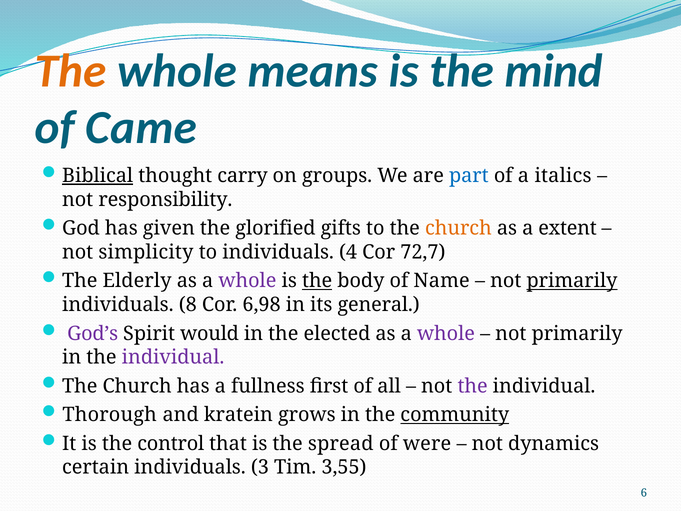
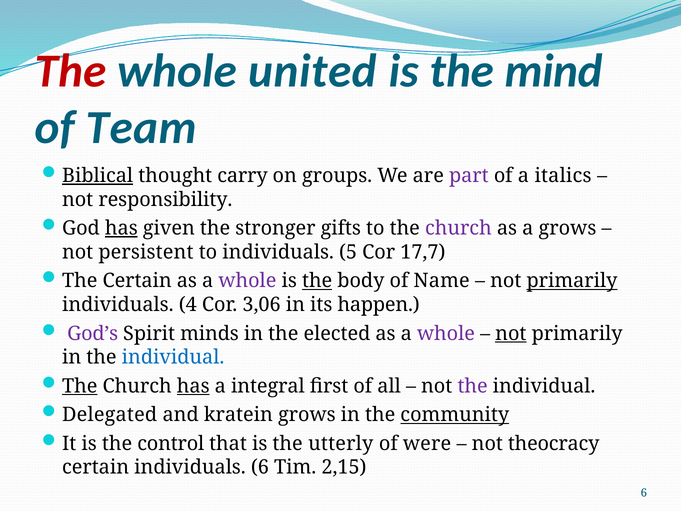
The colour: orange -> red (71, 71)
means: means -> united (313, 71)
Came: Came -> Team (141, 128)
part colour: blue -> purple (469, 176)
has underline: none -> present (121, 228)
glorified: glorified -> stronger (275, 228)
church colour: orange -> purple (458, 228)
a extent: extent -> grows (567, 228)
simplicity: simplicity -> persistent (146, 252)
4: 4 -> 5 (348, 252)
72,7: 72,7 -> 17,7 (423, 252)
The Elderly: Elderly -> Certain (137, 281)
8: 8 -> 4 (188, 305)
6,98: 6,98 -> 3,06 (262, 305)
general: general -> happen (379, 305)
would: would -> minds (209, 333)
not underline: none -> present (511, 333)
individual colour: purple -> blue (173, 357)
The underline: none -> present (80, 386)
has underline: none -> present (193, 386)
fullness: fullness -> integral (268, 386)
Thorough: Thorough -> Delegated (110, 415)
spread: spread -> utterly (341, 443)
dynamics: dynamics -> theocracy (554, 443)
individuals 3: 3 -> 6 (260, 467)
3,55: 3,55 -> 2,15 (344, 467)
